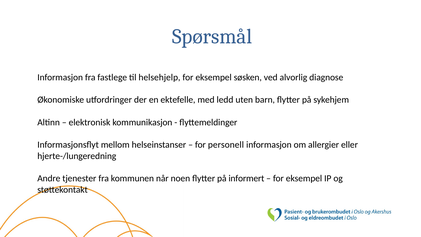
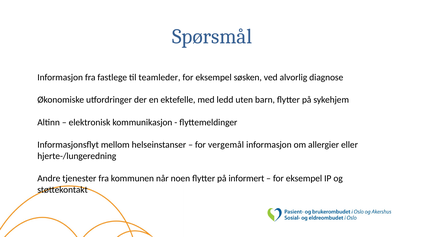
helsehjelp: helsehjelp -> teamleder (159, 77)
personell: personell -> vergemål (226, 145)
